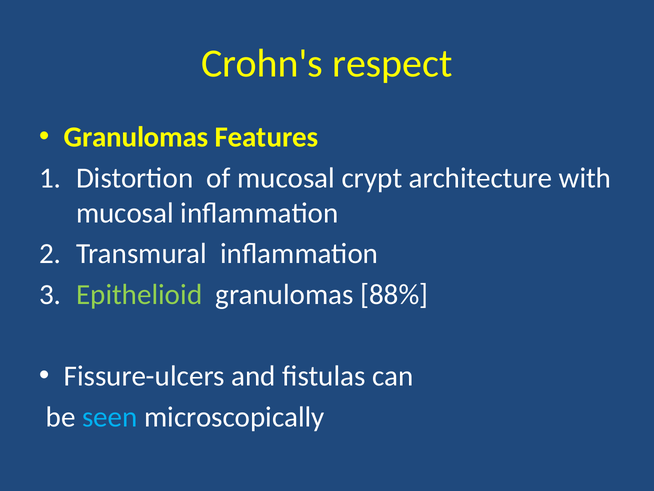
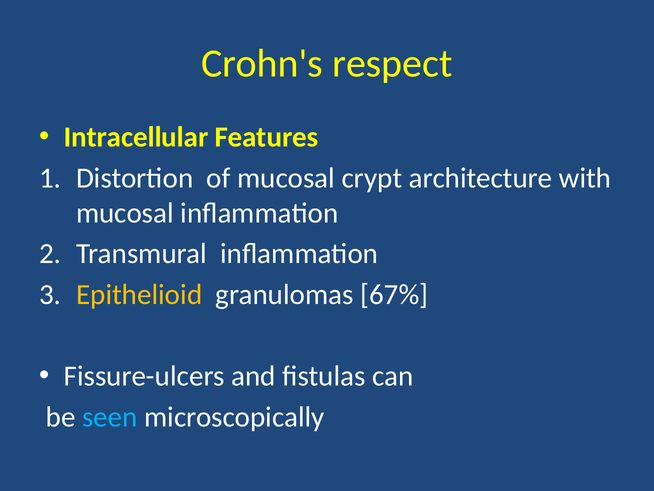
Granulomas: Granulomas -> Intracellular (136, 137)
Epithelioid colour: light green -> yellow (139, 294)
88%: 88% -> 67% (394, 294)
